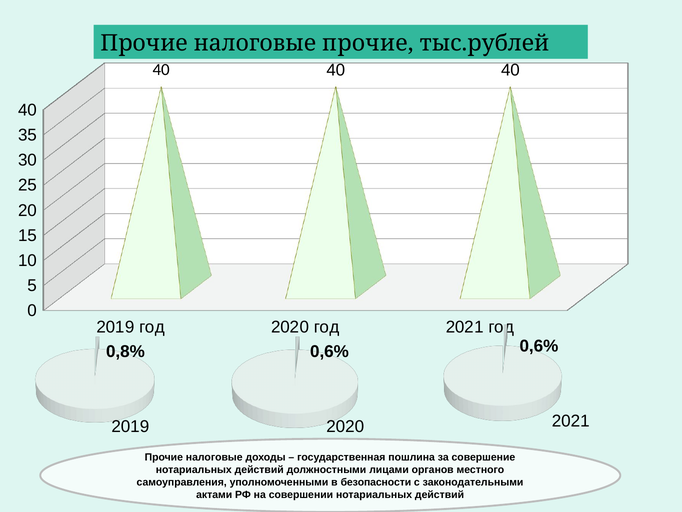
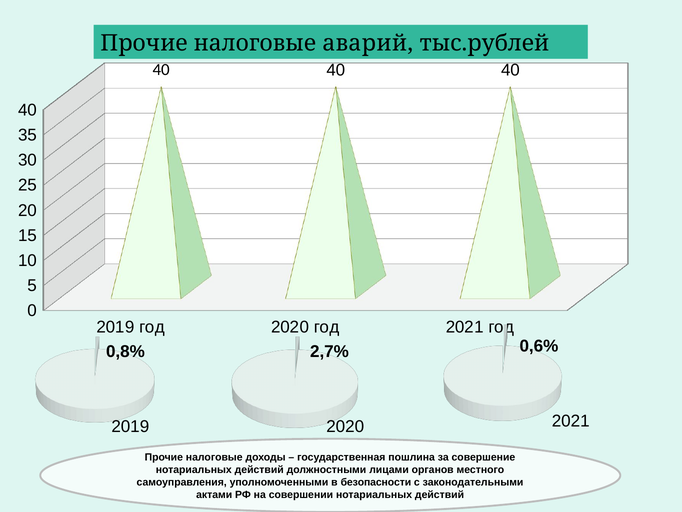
налоговые прочие: прочие -> аварий (368, 43)
0,8% 0,6%: 0,6% -> 2,7% (329, 351)
